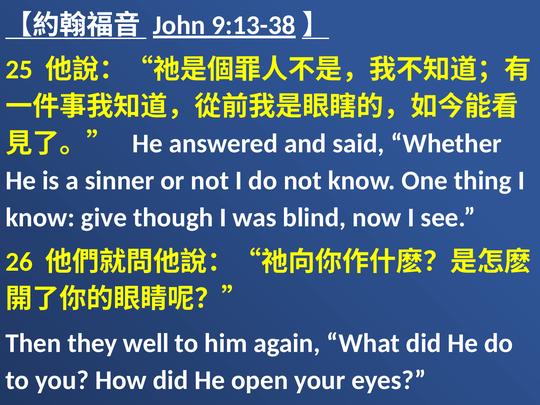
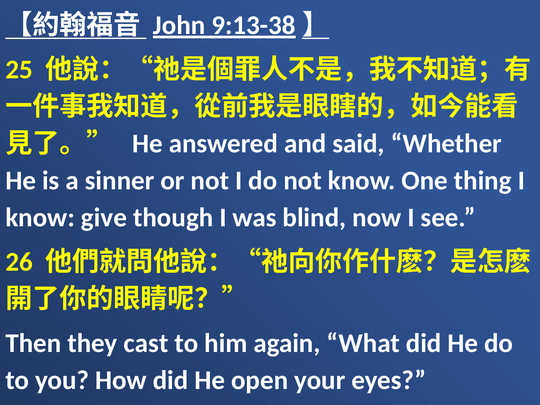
well: well -> cast (146, 343)
